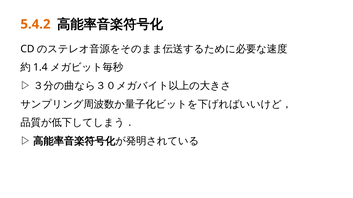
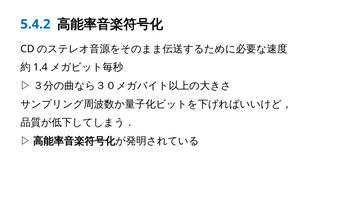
5.4.2 colour: orange -> blue (35, 24)
